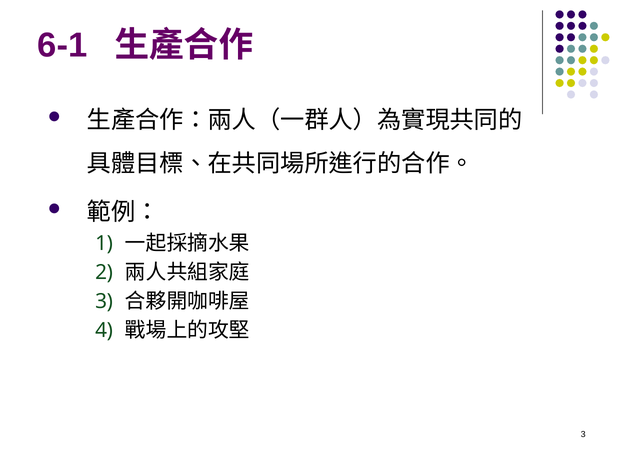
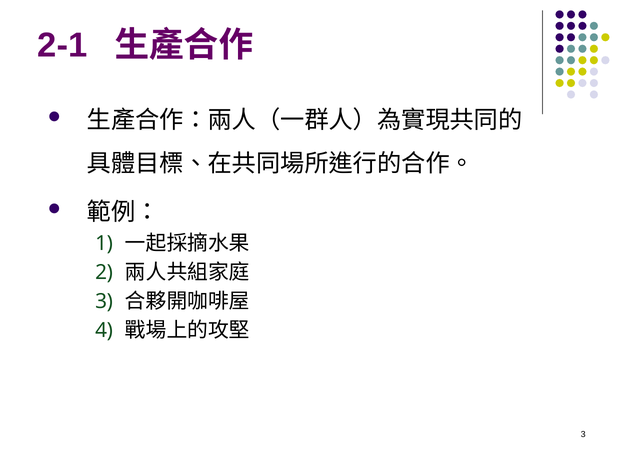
6-1: 6-1 -> 2-1 (62, 45)
